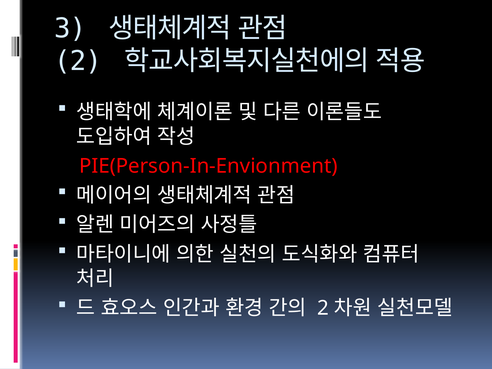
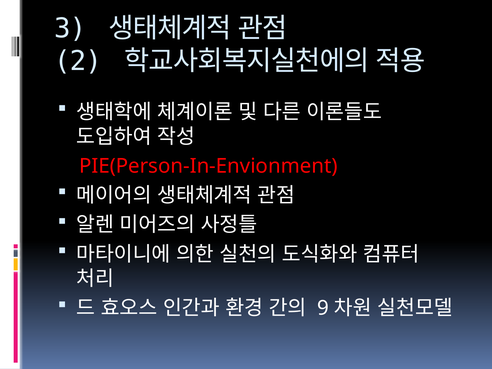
2: 2 -> 9 (323, 308)
